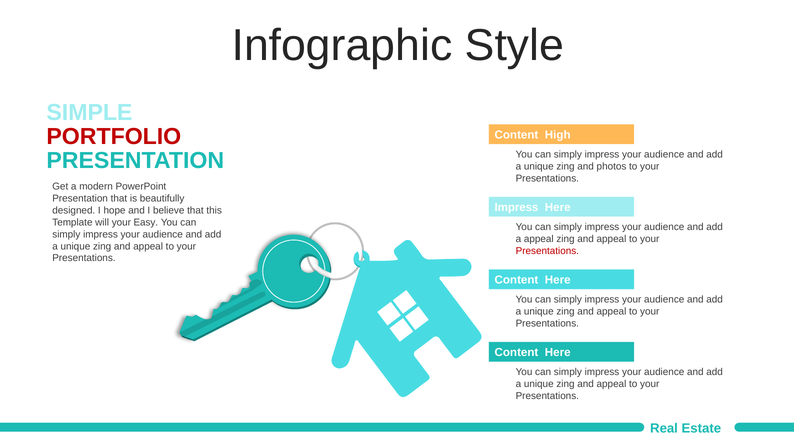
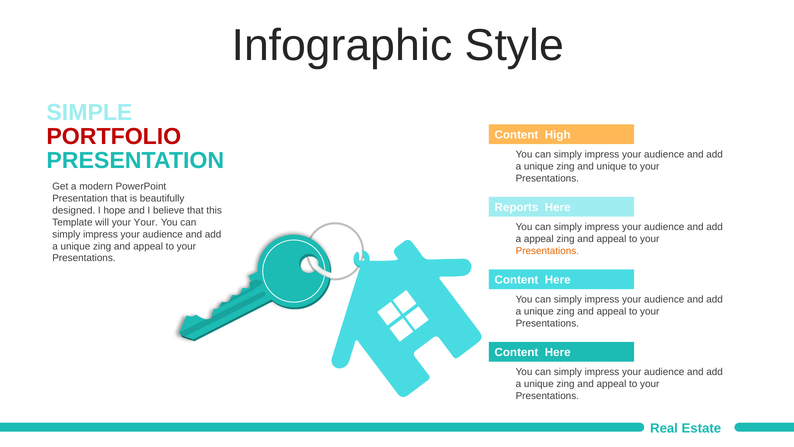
and photos: photos -> unique (611, 166)
Impress: Impress -> Reports (516, 207)
your Easy: Easy -> Your (146, 222)
Presentations colour: red -> orange (547, 251)
